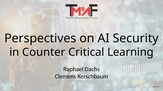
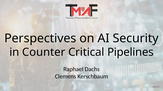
Learning: Learning -> Pipelines (130, 53)
